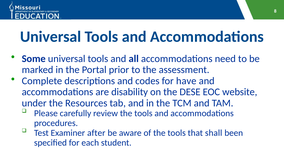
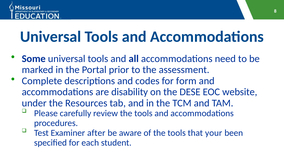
have: have -> form (186, 81)
shall: shall -> your (214, 133)
